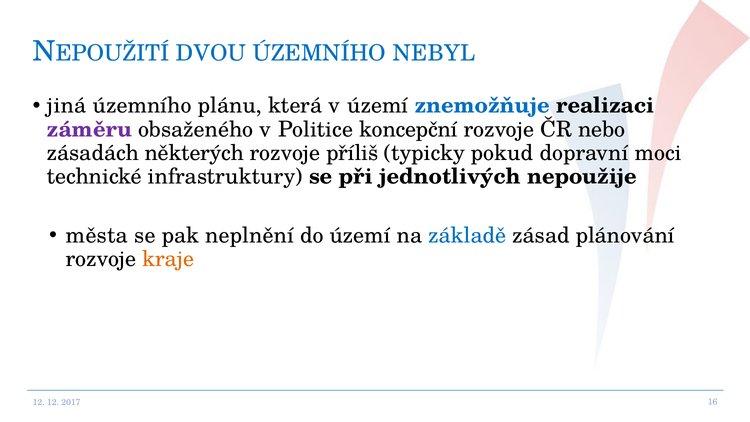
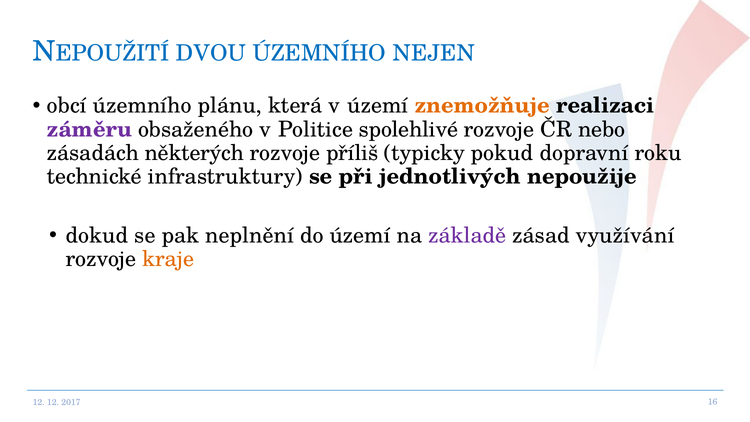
NEBYL: NEBYL -> NEJEN (434, 53)
jiná: jiná -> obcí (67, 106)
znemožňuje colour: blue -> orange (482, 106)
koncepční: koncepční -> spolehlivé (408, 129)
moci: moci -> roku (658, 153)
města: města -> dokud (97, 235)
základě colour: blue -> purple (467, 235)
plánování: plánování -> využívání (625, 235)
